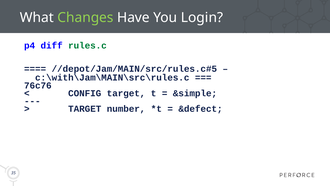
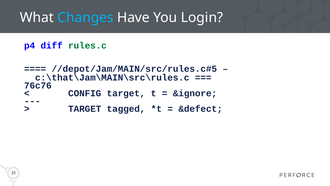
Changes colour: light green -> light blue (85, 18)
c:\with\Jam\MAIN\src\rules.c: c:\with\Jam\MAIN\src\rules.c -> c:\that\Jam\MAIN\src\rules.c (112, 77)
&simple: &simple -> &ignore (195, 93)
number: number -> tagged (126, 109)
